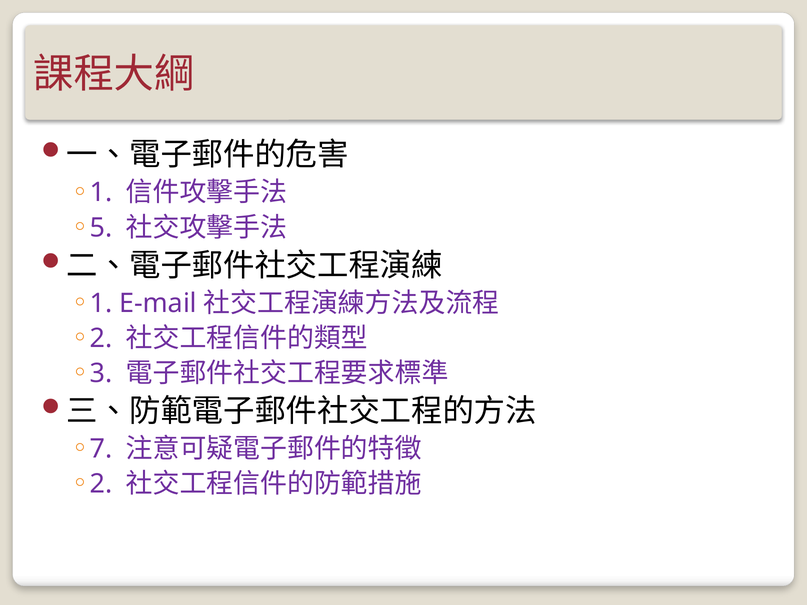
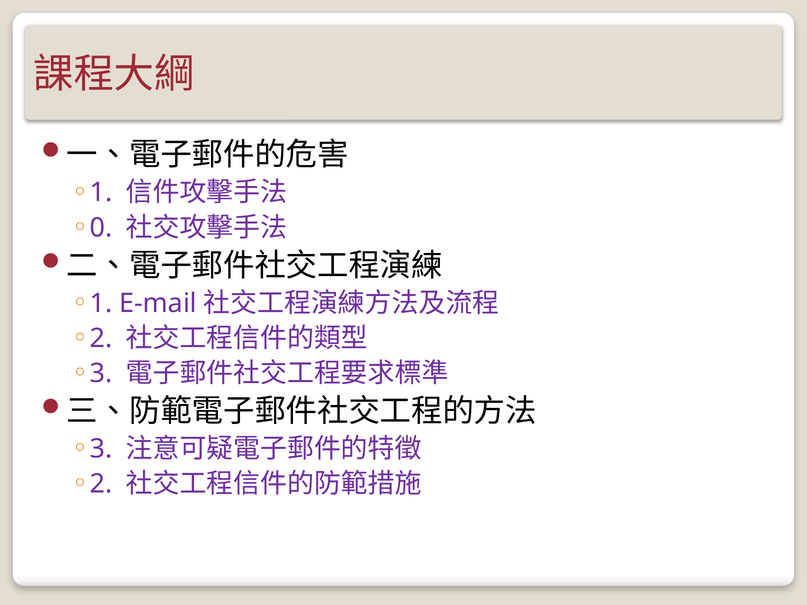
5: 5 -> 0 (101, 228)
7: 7 -> 3 (101, 449)
